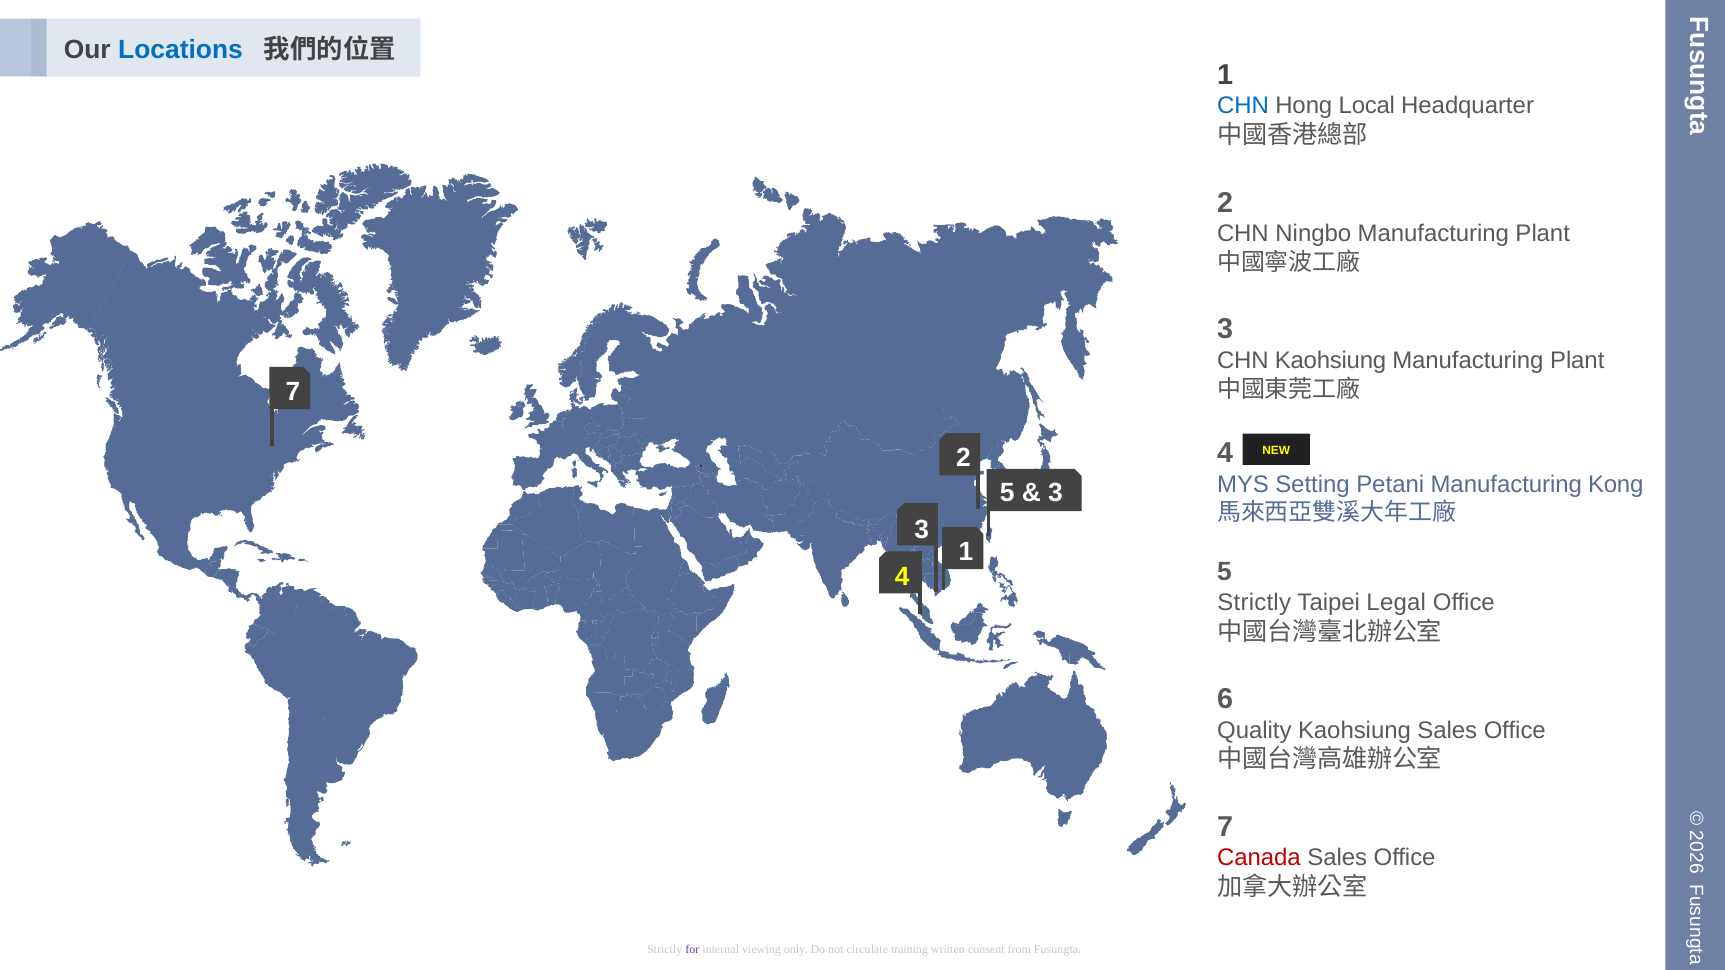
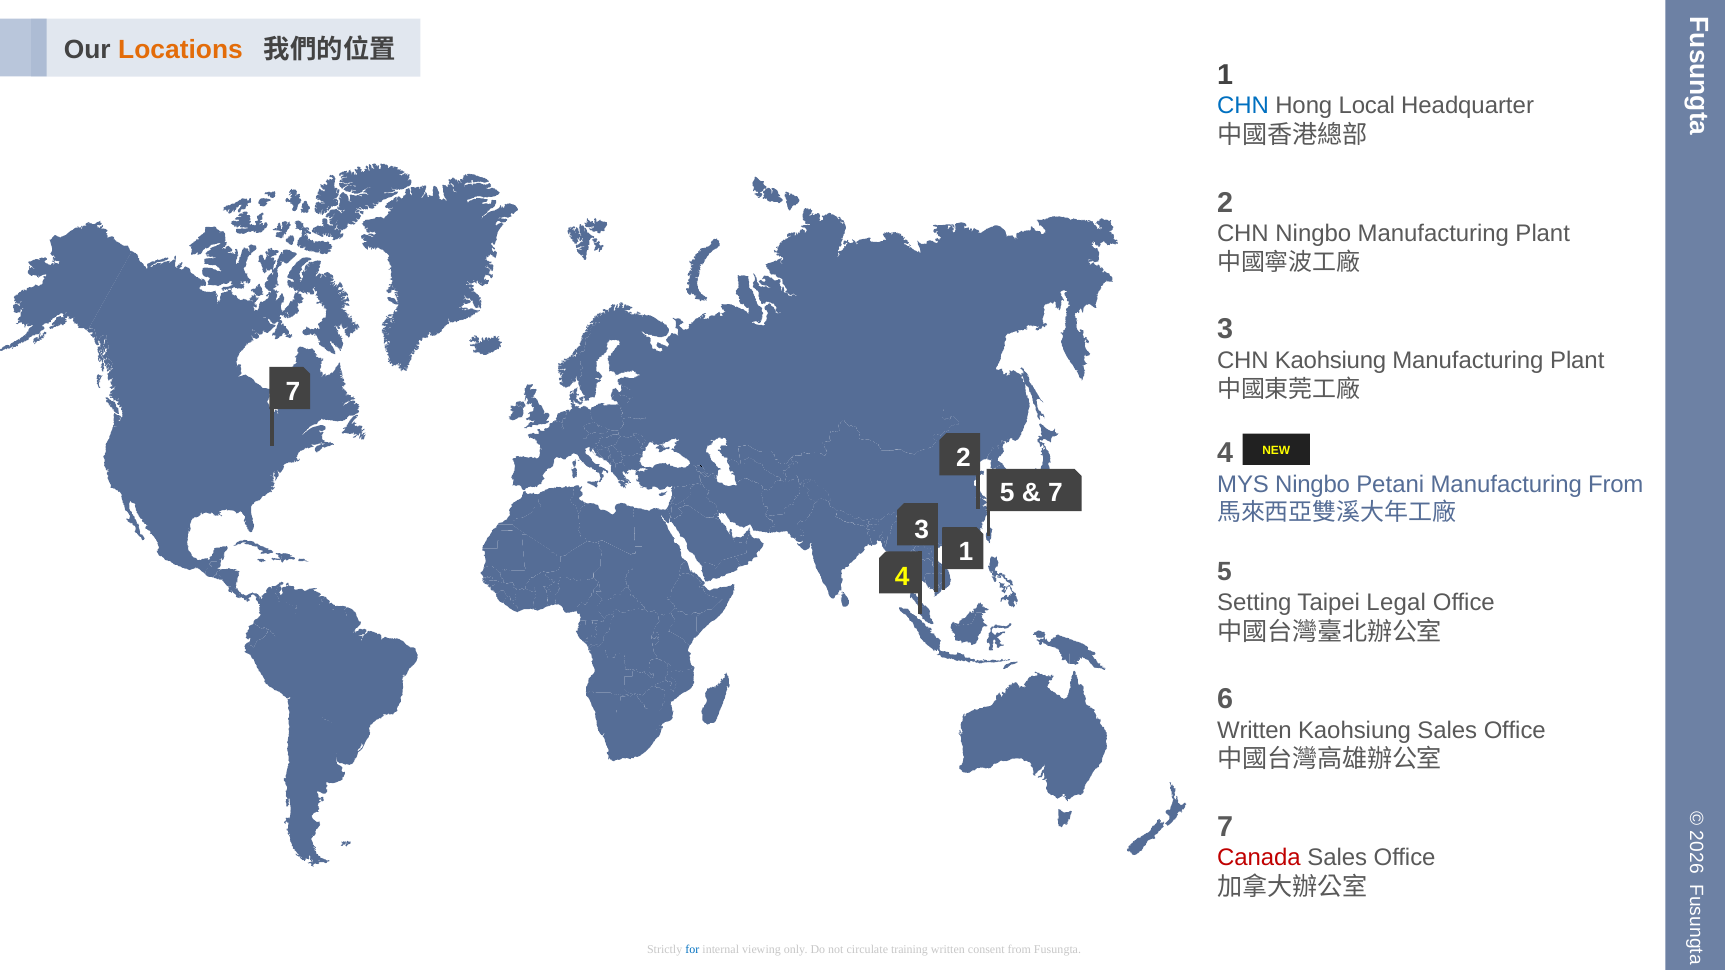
Locations colour: blue -> orange (181, 50)
MYS Setting: Setting -> Ningbo (1313, 484)
Manufacturing Kong: Kong -> From (1616, 484)
3: 3 -> 7 (1056, 493)
Strictly: Strictly -> Setting (1254, 602)
Quality: Quality -> Written (1254, 730)
for colour: purple -> blue (692, 950)
